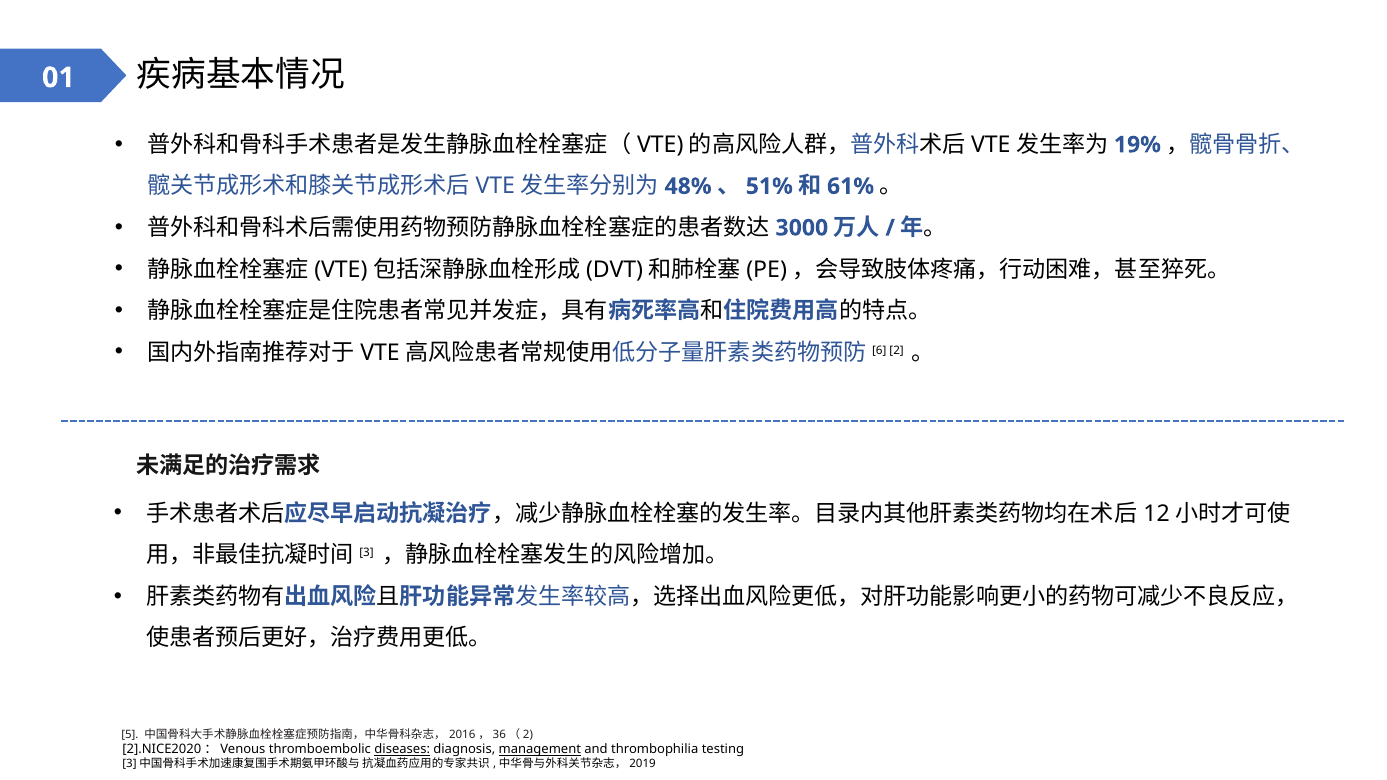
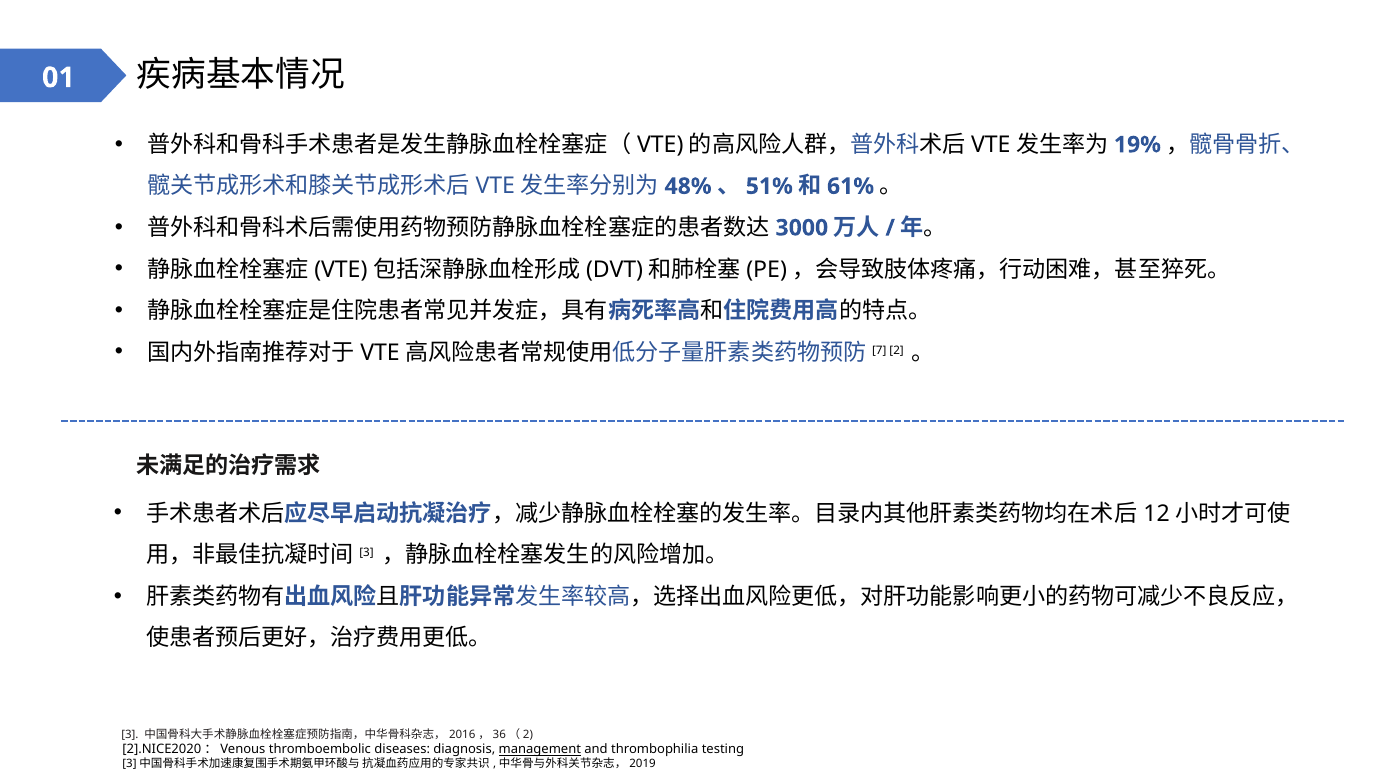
6: 6 -> 7 (879, 350)
5: 5 -> 3 (130, 735)
diseases underline: present -> none (402, 750)
